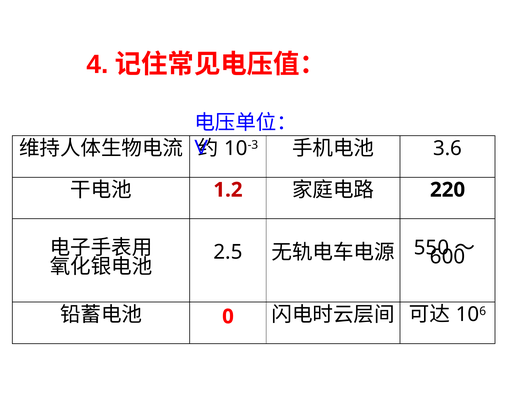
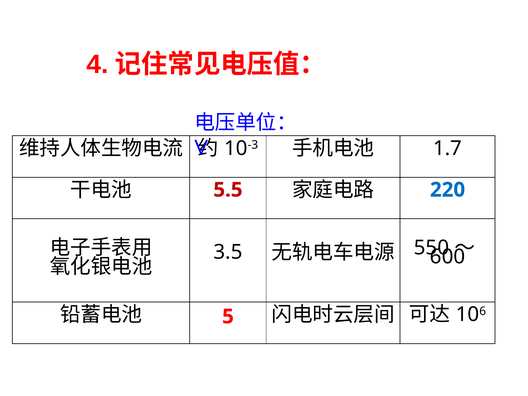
3.6: 3.6 -> 1.7 (448, 148)
1.2: 1.2 -> 5.5 (228, 190)
220 colour: black -> blue (448, 190)
2.5: 2.5 -> 3.5 (228, 252)
0: 0 -> 5 (228, 317)
